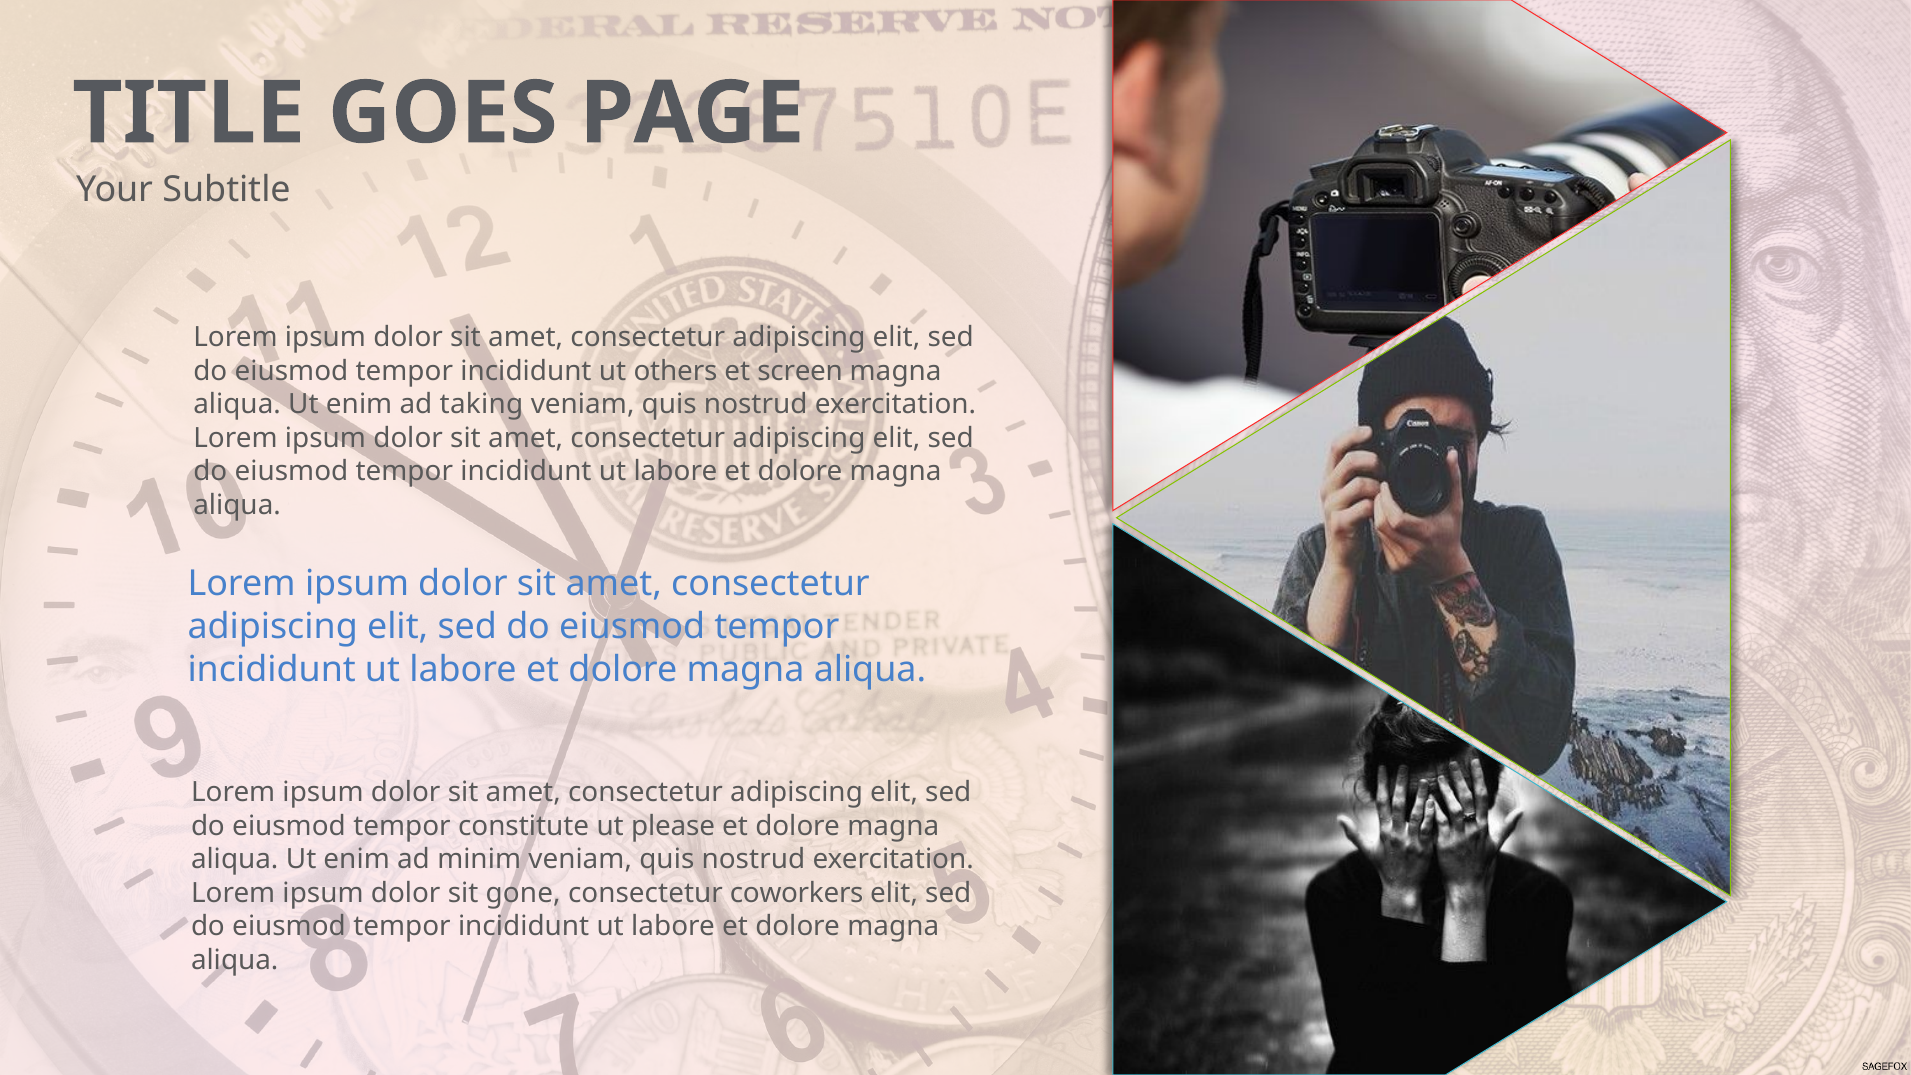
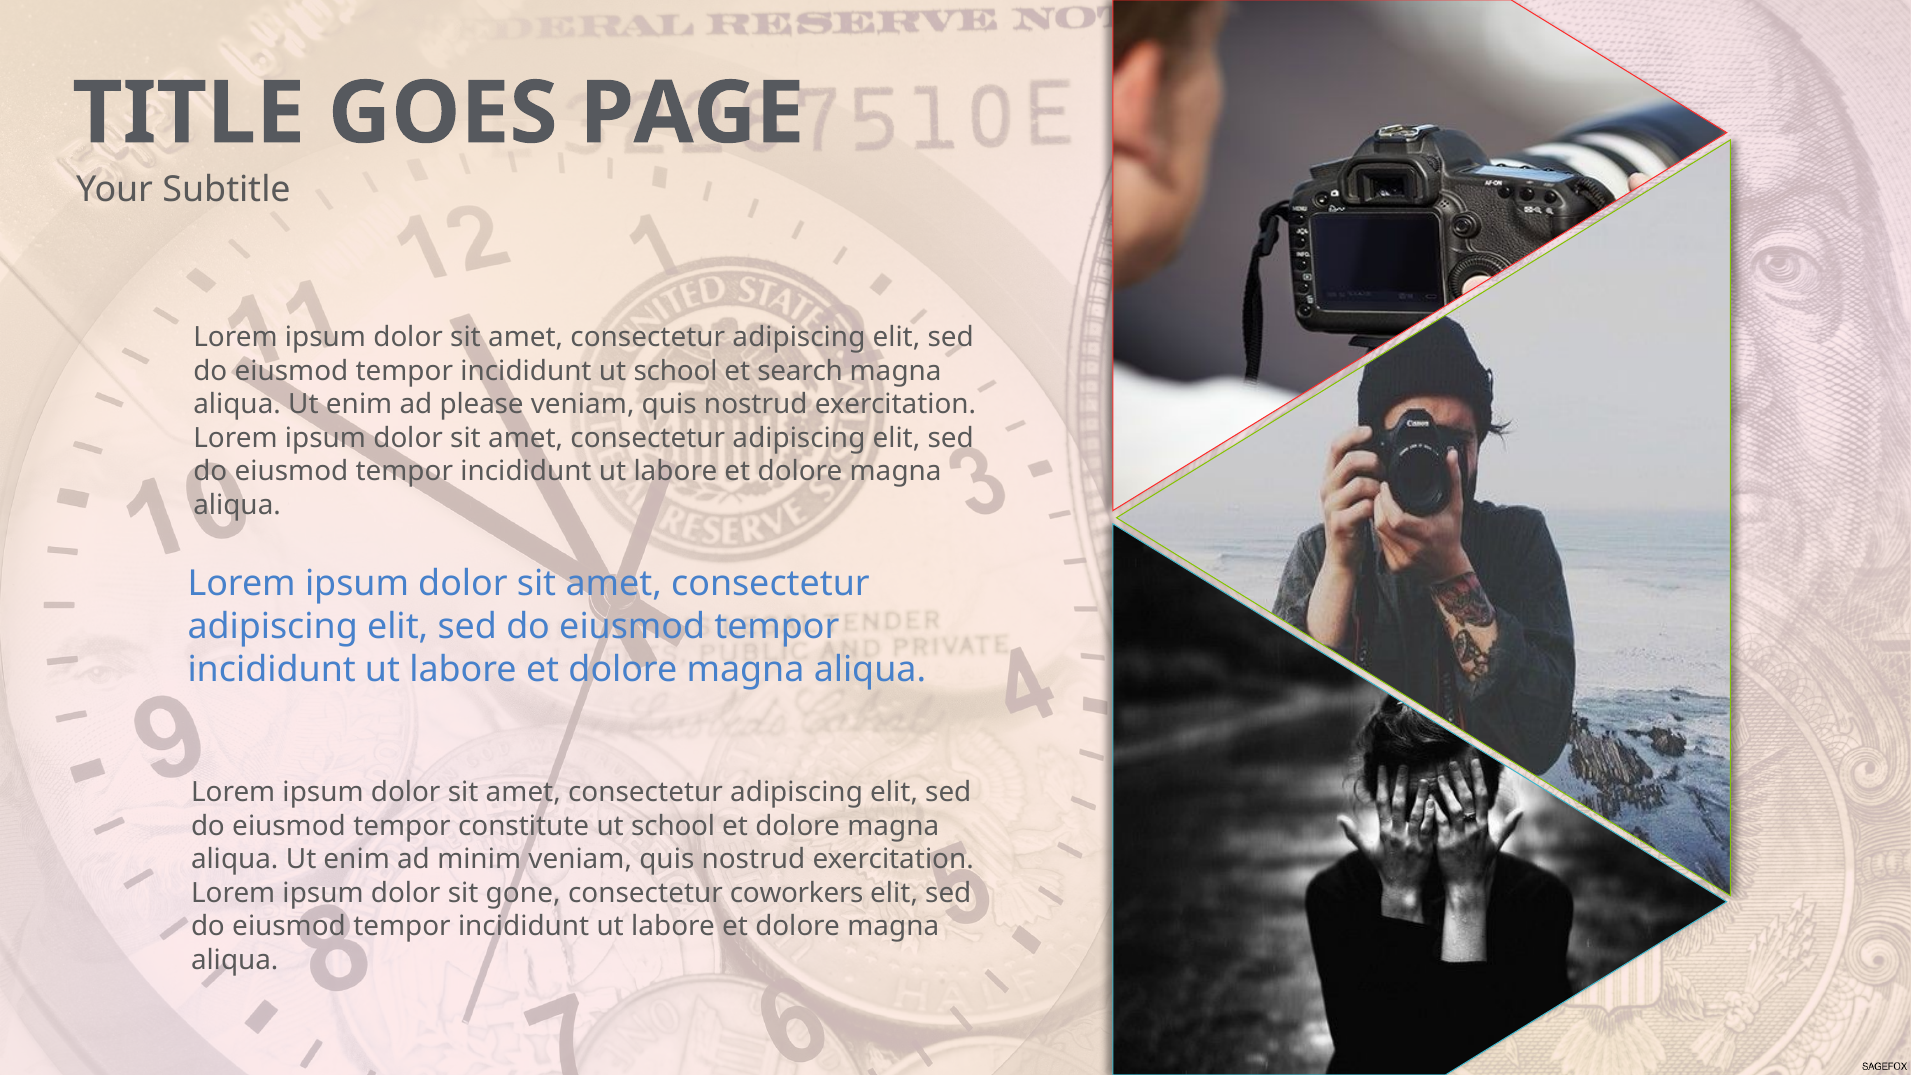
incididunt ut others: others -> school (676, 371)
screen: screen -> search (800, 371)
taking: taking -> please (482, 405)
please: please -> school (673, 826)
